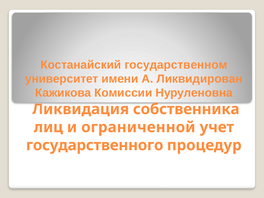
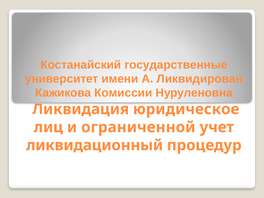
государственном: государственном -> государственные (176, 65)
собственника: собственника -> юридическое (186, 109)
государственного: государственного -> ликвидационный (95, 145)
